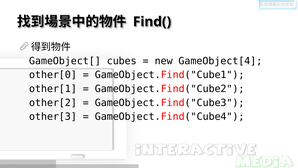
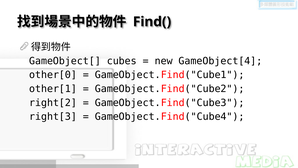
other[2: other[2 -> right[2 (53, 103)
other[3: other[3 -> right[3 (53, 116)
